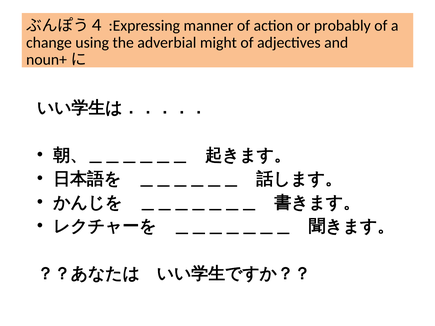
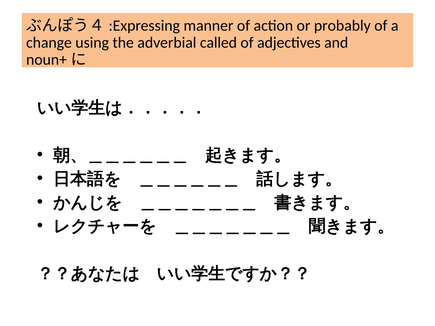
might: might -> called (218, 43)
